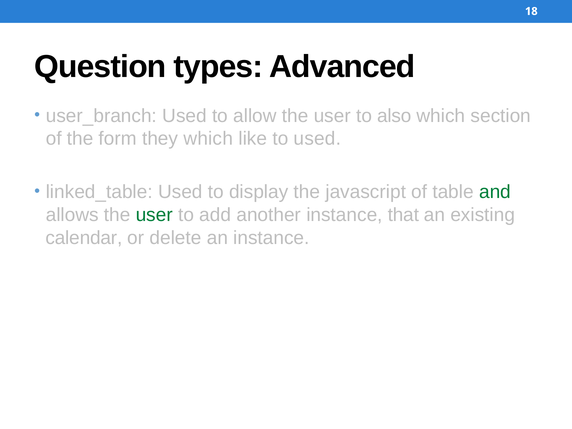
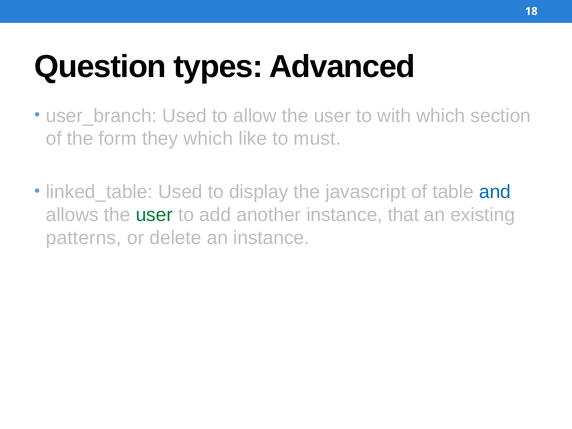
also: also -> with (394, 116)
to used: used -> must (317, 139)
and colour: green -> blue (495, 192)
calendar: calendar -> patterns (84, 238)
